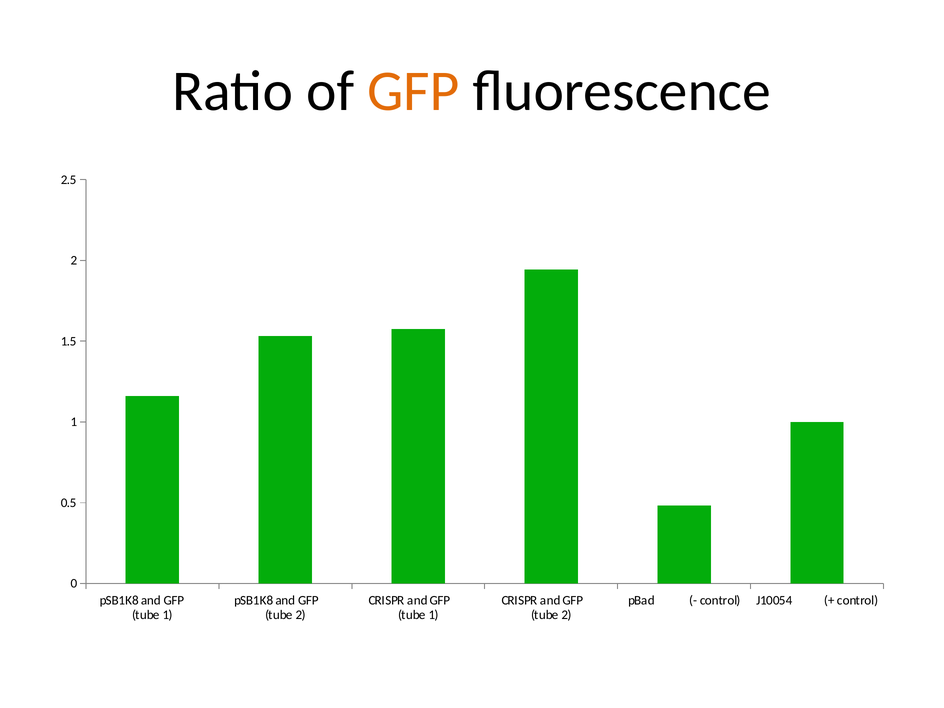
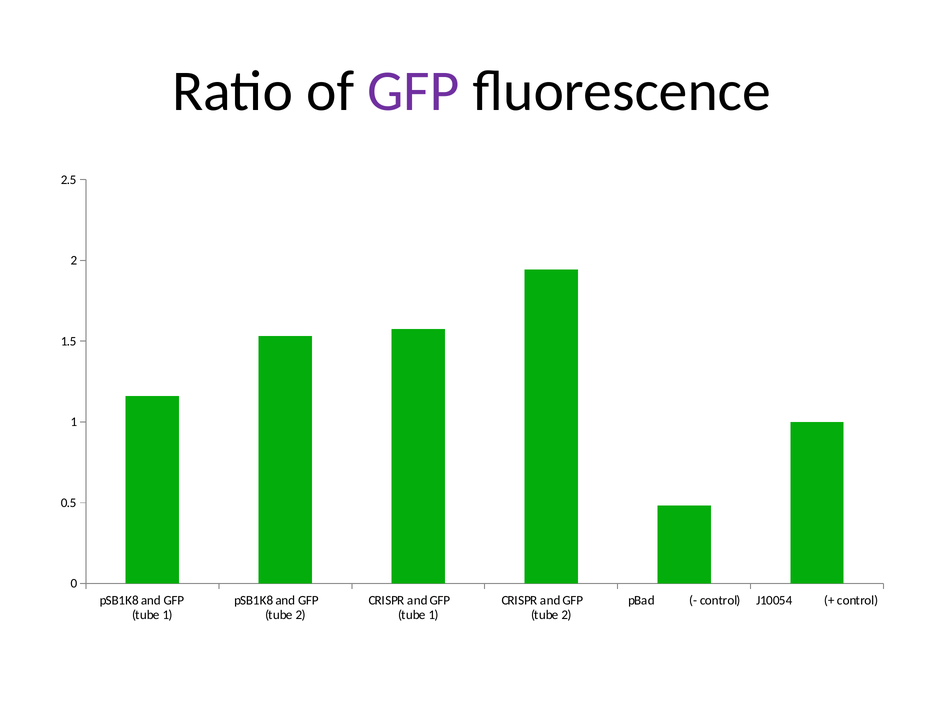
GFP colour: orange -> purple (413, 91)
